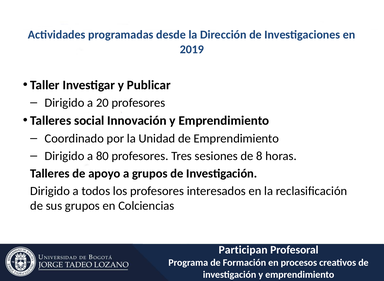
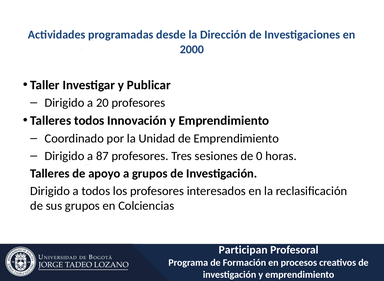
2019: 2019 -> 2000 (192, 49)
Talleres social: social -> todos (89, 121)
80: 80 -> 87 (102, 156)
8: 8 -> 0 (259, 156)
